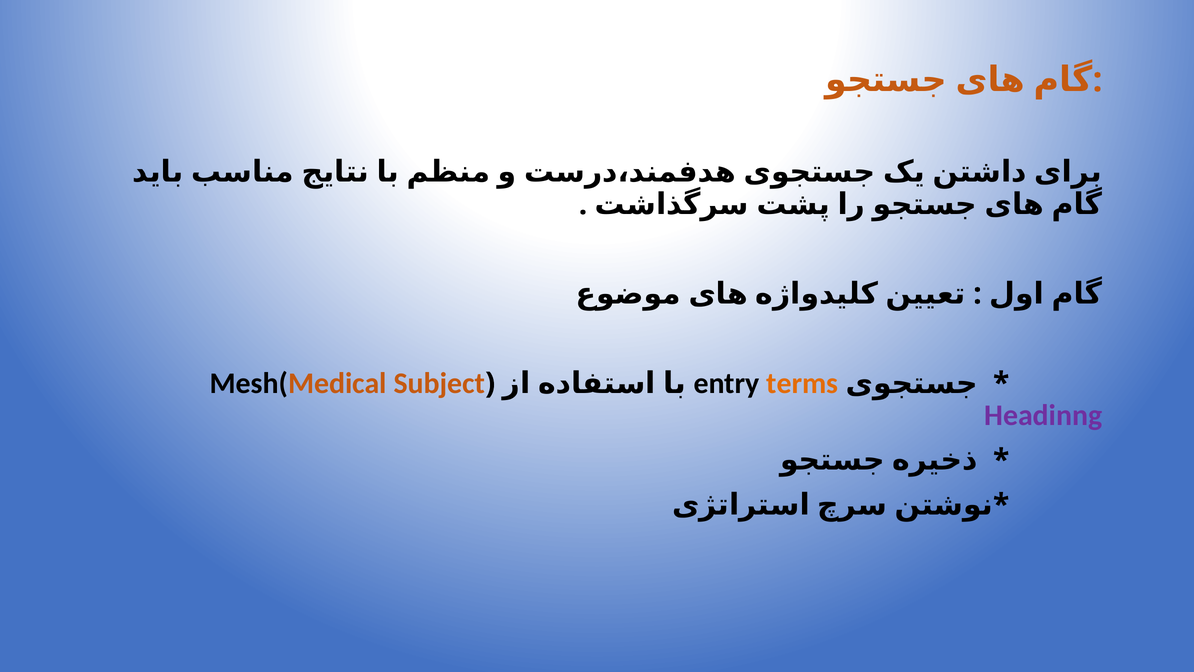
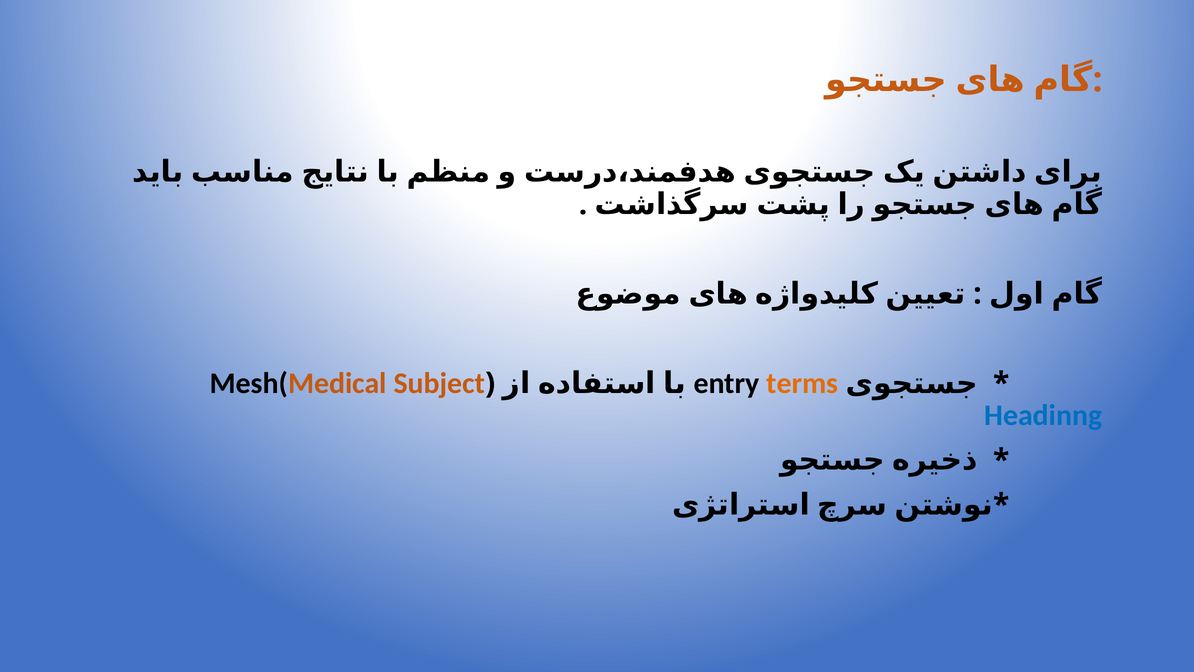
Headinng colour: purple -> blue (1043, 415)
